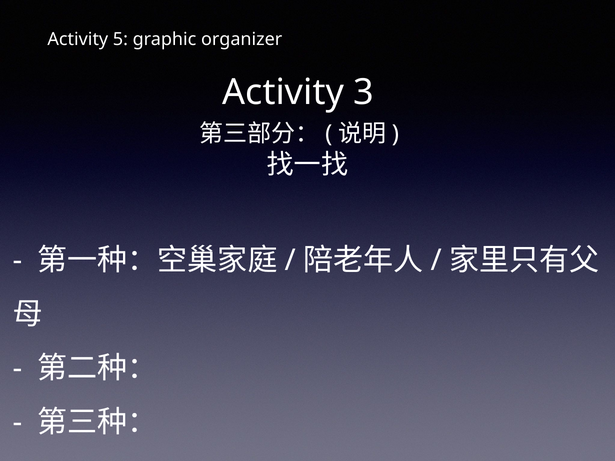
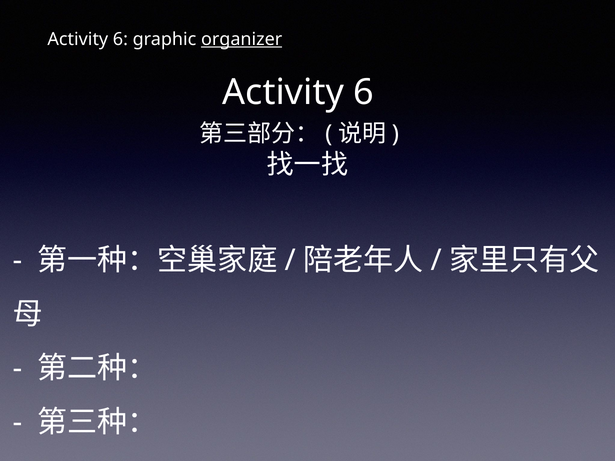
5: 5 -> 6 (120, 39)
organizer underline: none -> present (242, 39)
3: 3 -> 6 (364, 92)
